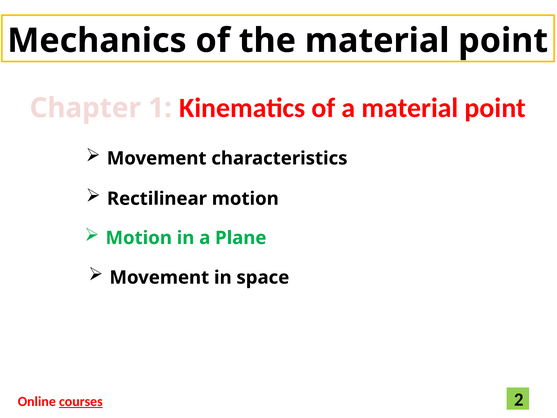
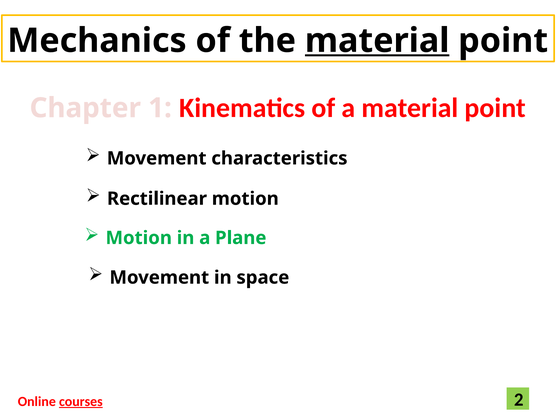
material underline: none -> present (377, 41)
